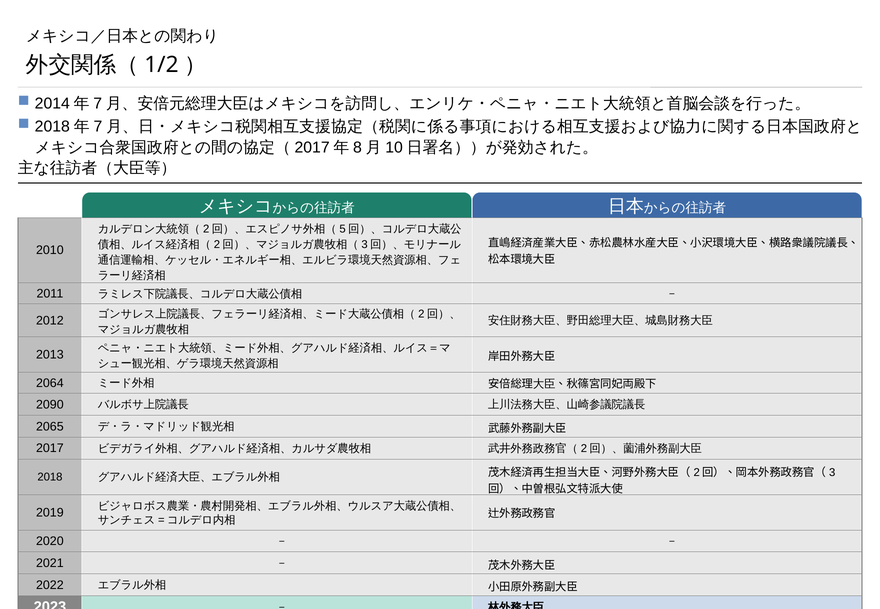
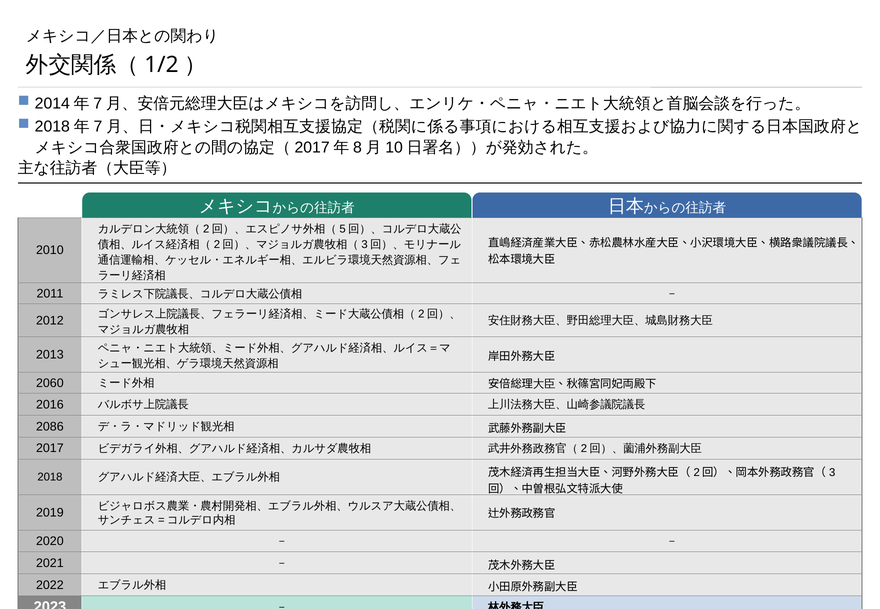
2064: 2064 -> 2060 (50, 383)
2090: 2090 -> 2016 (50, 405)
2065: 2065 -> 2086 (50, 427)
